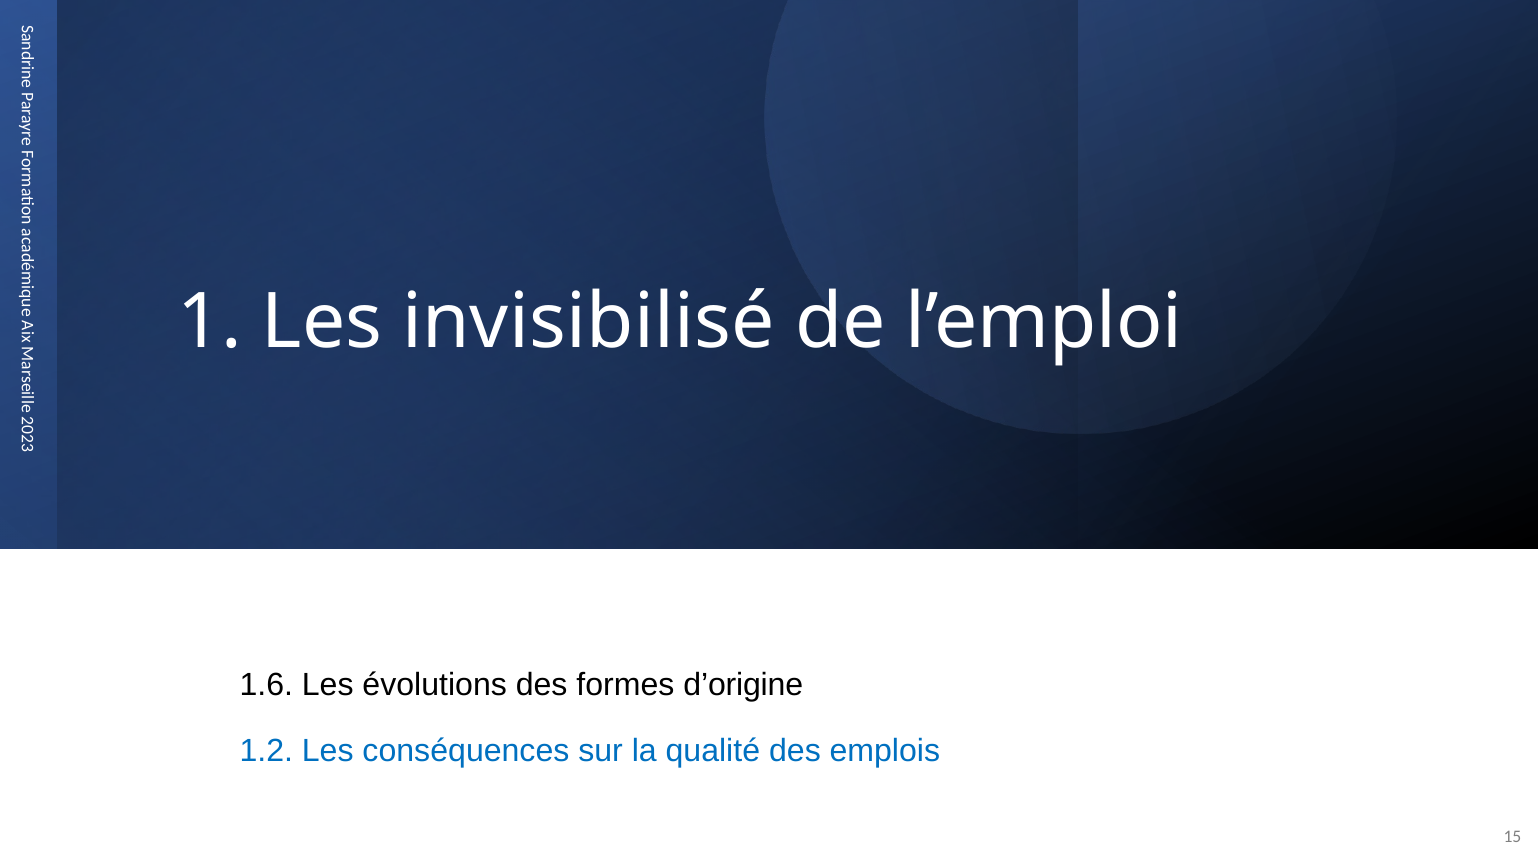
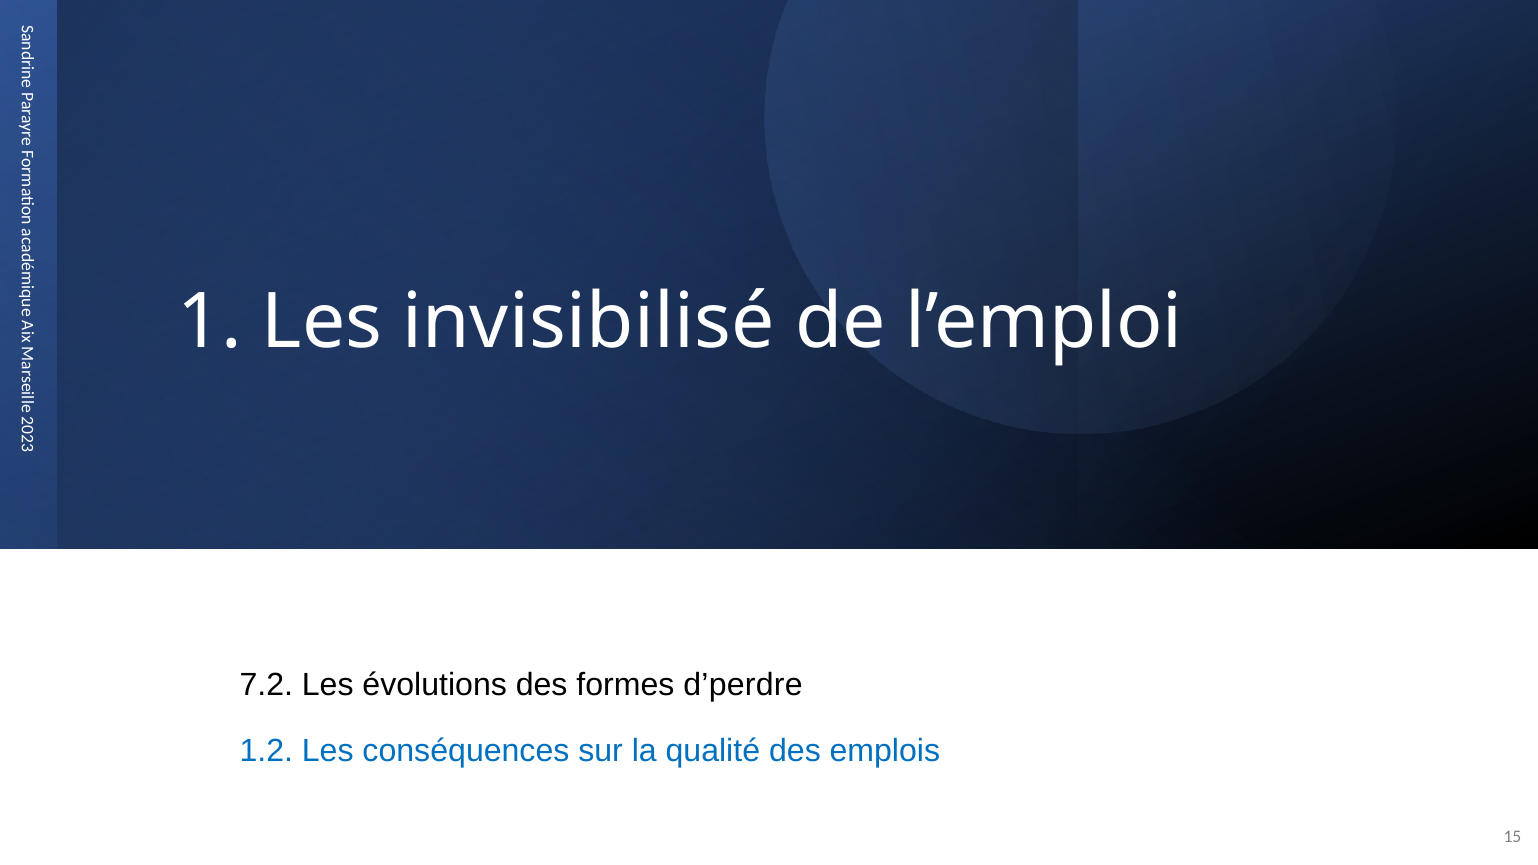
1.6: 1.6 -> 7.2 (266, 685)
d’origine: d’origine -> d’perdre (743, 685)
